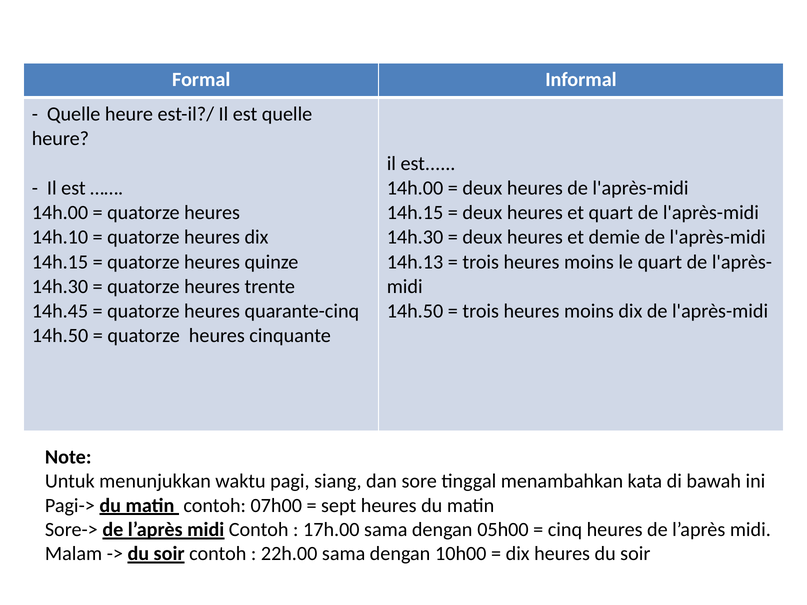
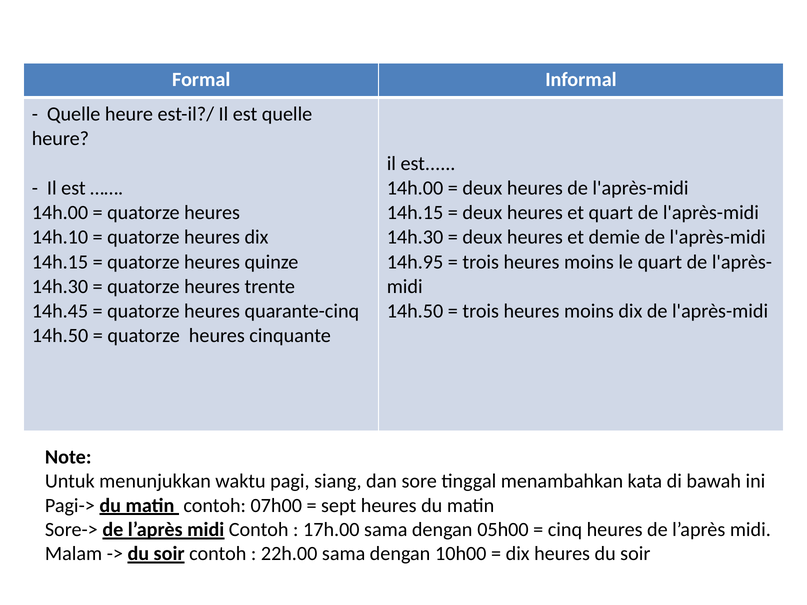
14h.13: 14h.13 -> 14h.95 (415, 262)
